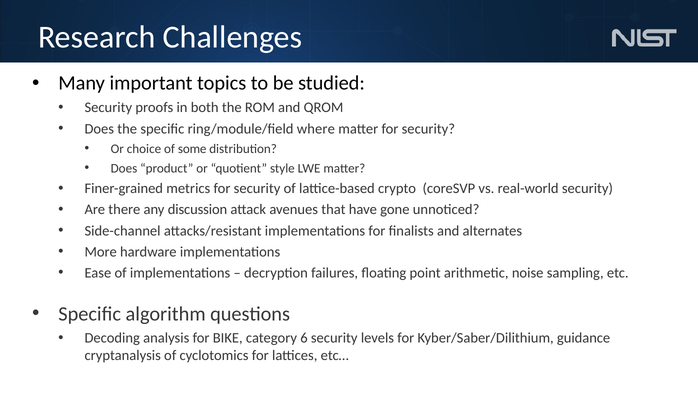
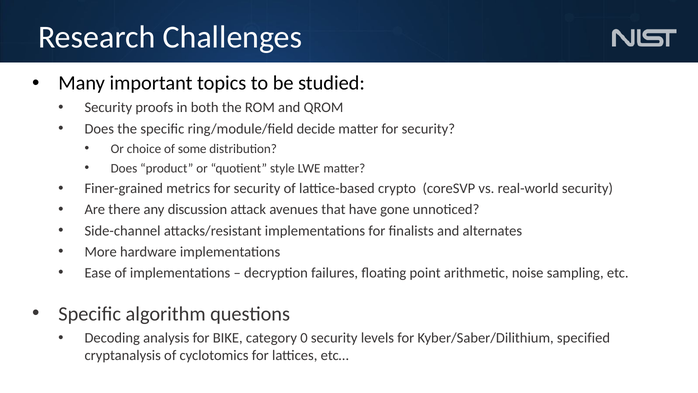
where: where -> decide (316, 129)
6: 6 -> 0 (304, 338)
guidance: guidance -> specified (584, 338)
